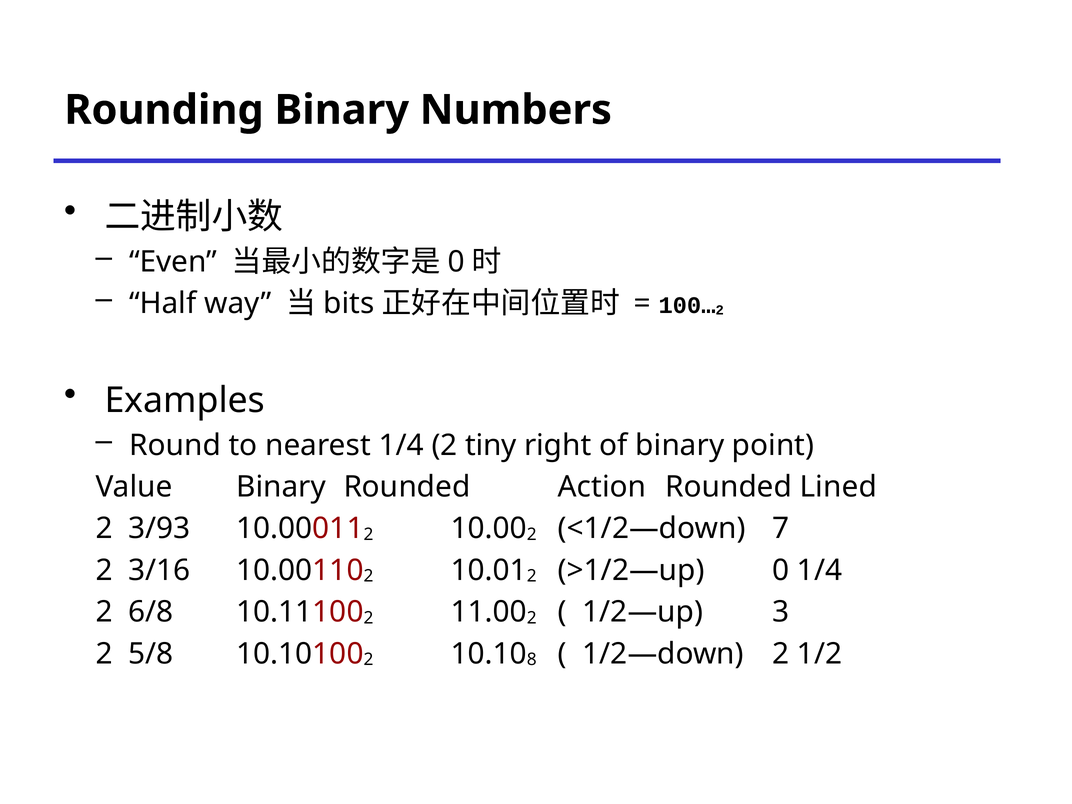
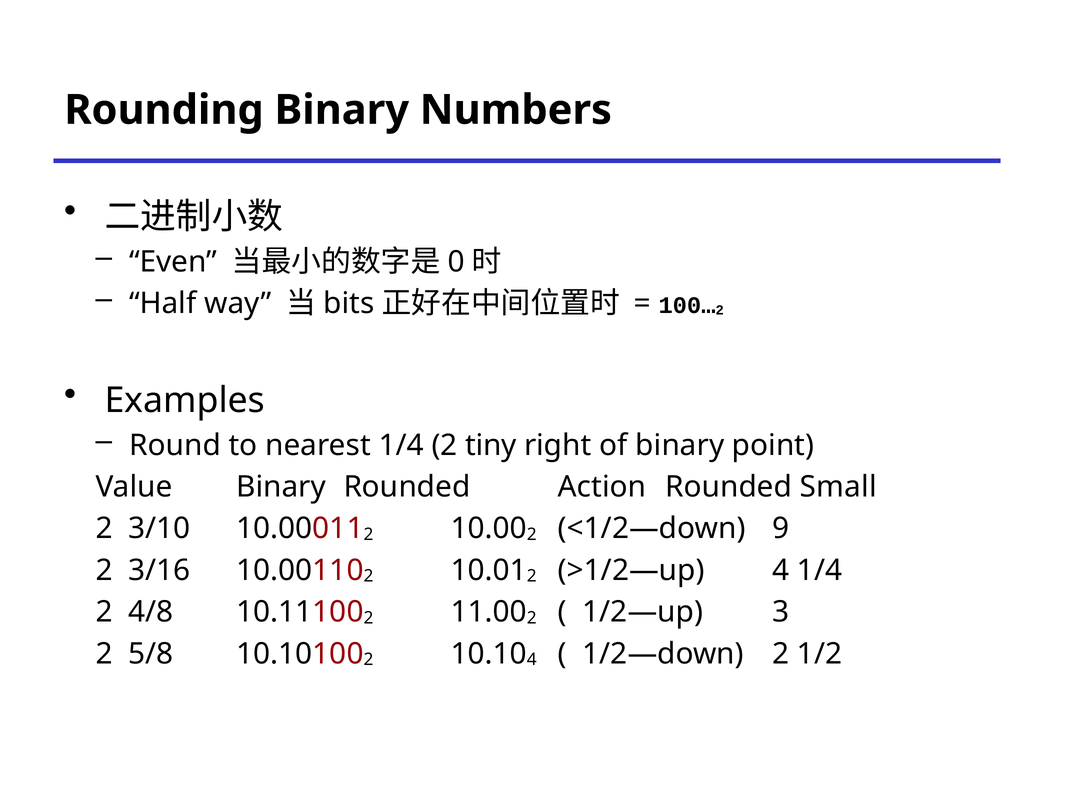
Lined: Lined -> Small (838, 487)
3/93: 3/93 -> 3/10 (159, 529)
7: 7 -> 9 (781, 529)
>1/2—up 0: 0 -> 4 (781, 570)
6/8: 6/8 -> 4/8 (151, 612)
8: 8 -> 4 (532, 660)
